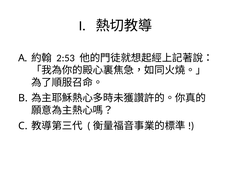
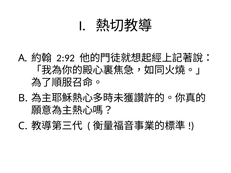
2:53: 2:53 -> 2:92 (66, 58)
